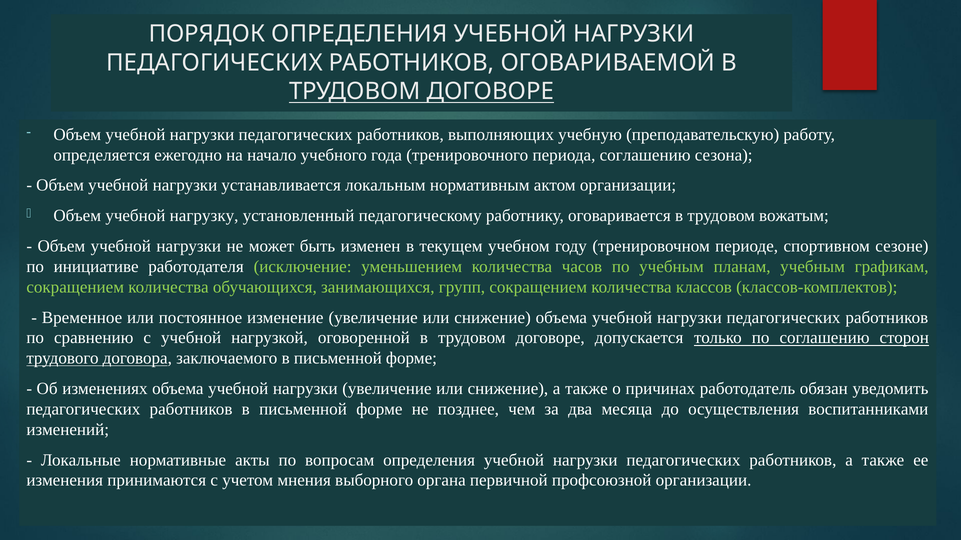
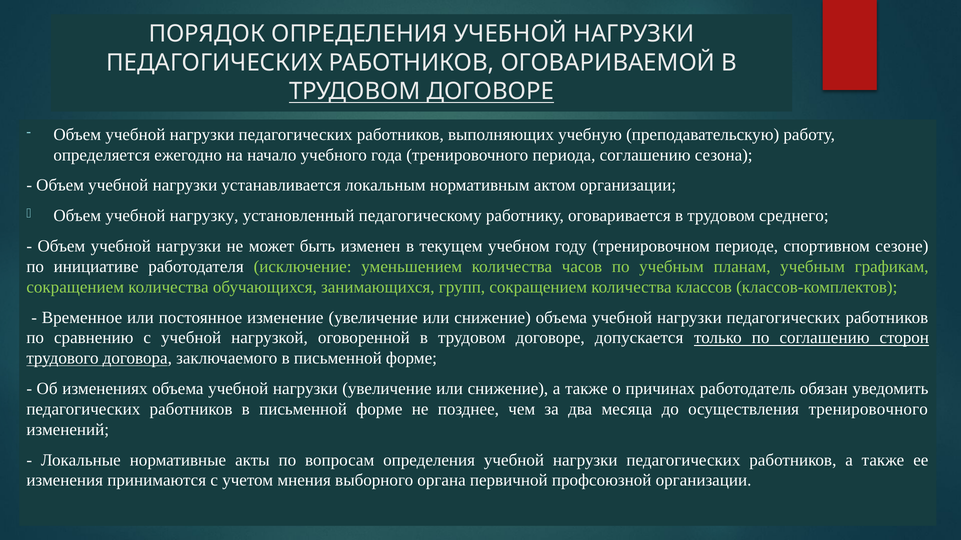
вожатым: вожатым -> среднего (794, 216)
осуществления воспитанниками: воспитанниками -> тренировочного (868, 410)
